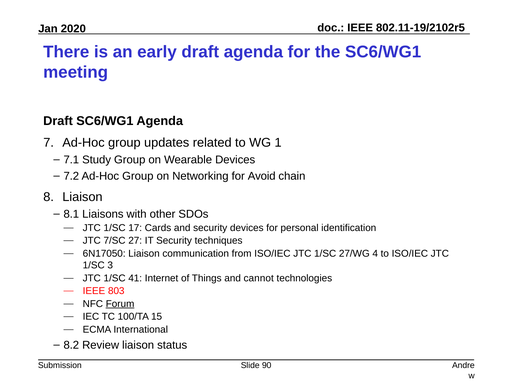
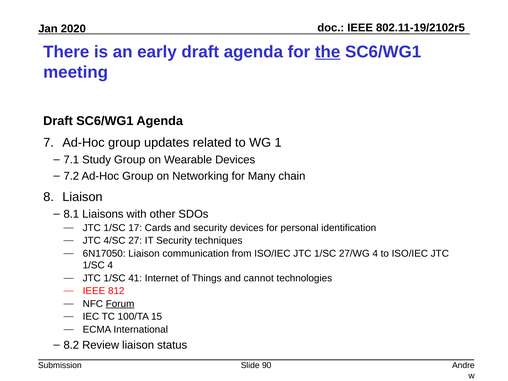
the underline: none -> present (328, 52)
Avoid: Avoid -> Many (262, 176)
7/SC: 7/SC -> 4/SC (115, 241)
1/SC 3: 3 -> 4 (110, 265)
803: 803 -> 812 (116, 291)
